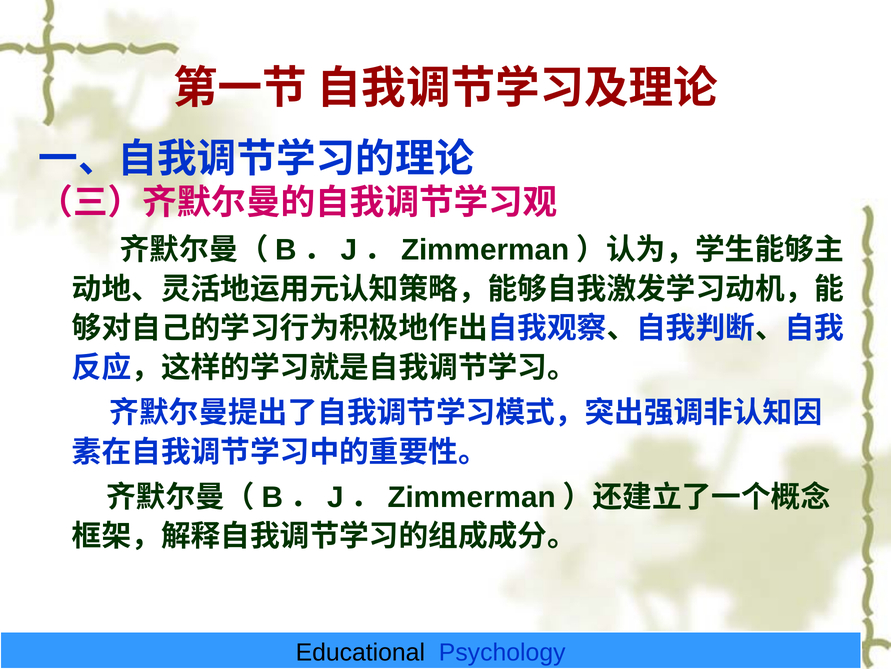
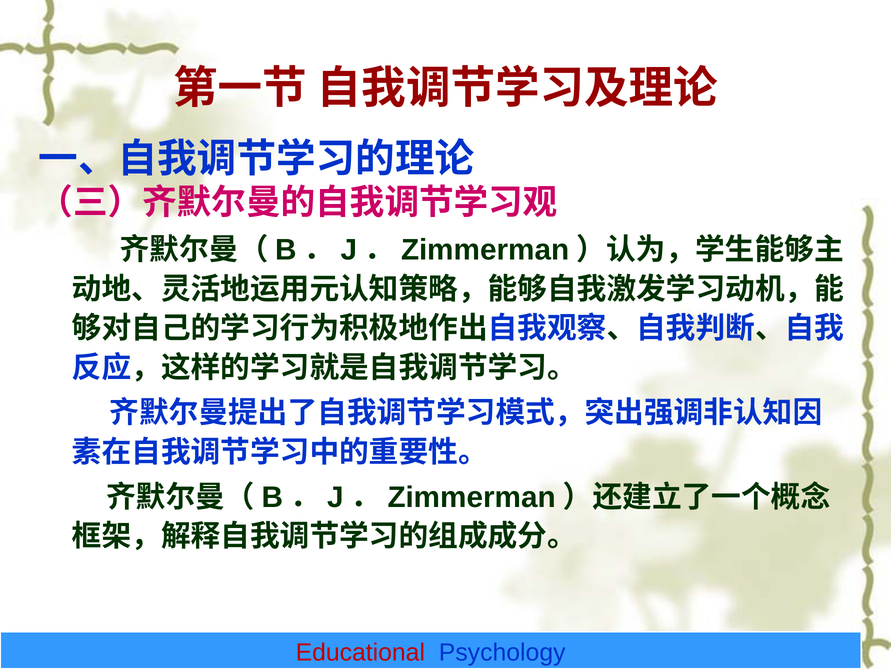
Educational colour: black -> red (360, 652)
